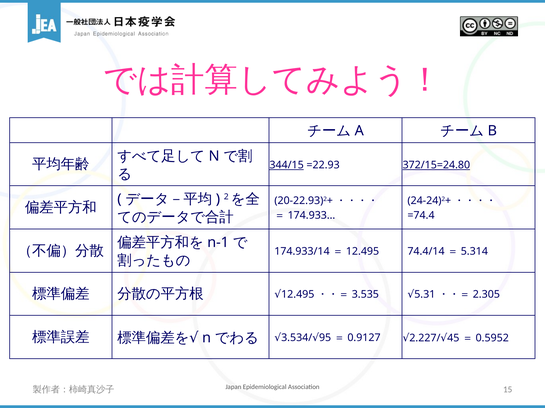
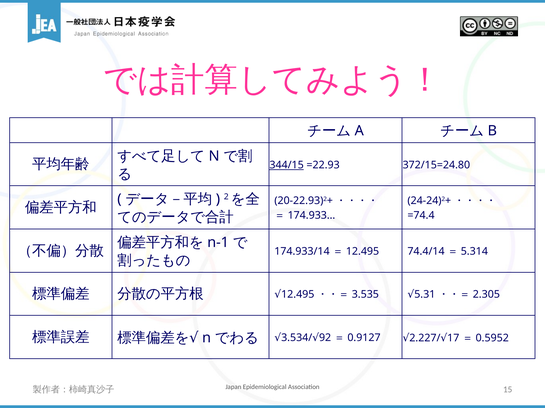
372/15=24.80 underline: present -> none (436, 165)
95: 95 -> 92 (325, 338)
45: 45 -> 17 (453, 338)
